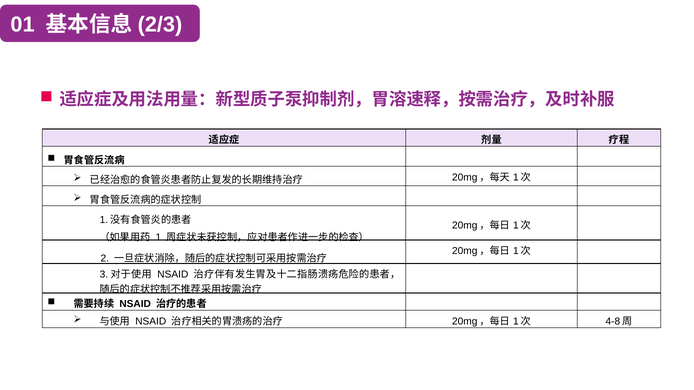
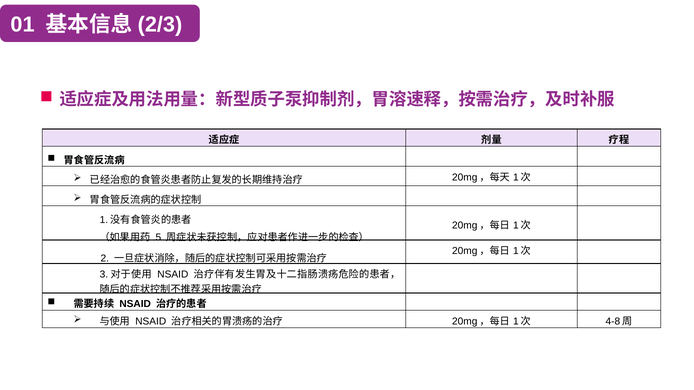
1: 1 -> 5 (158, 238)
